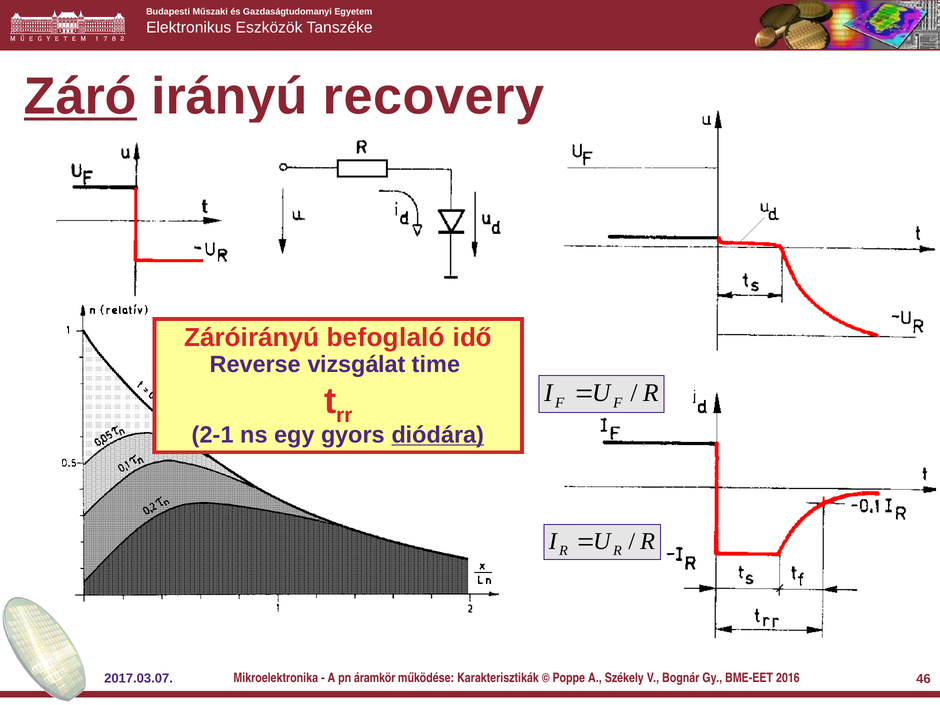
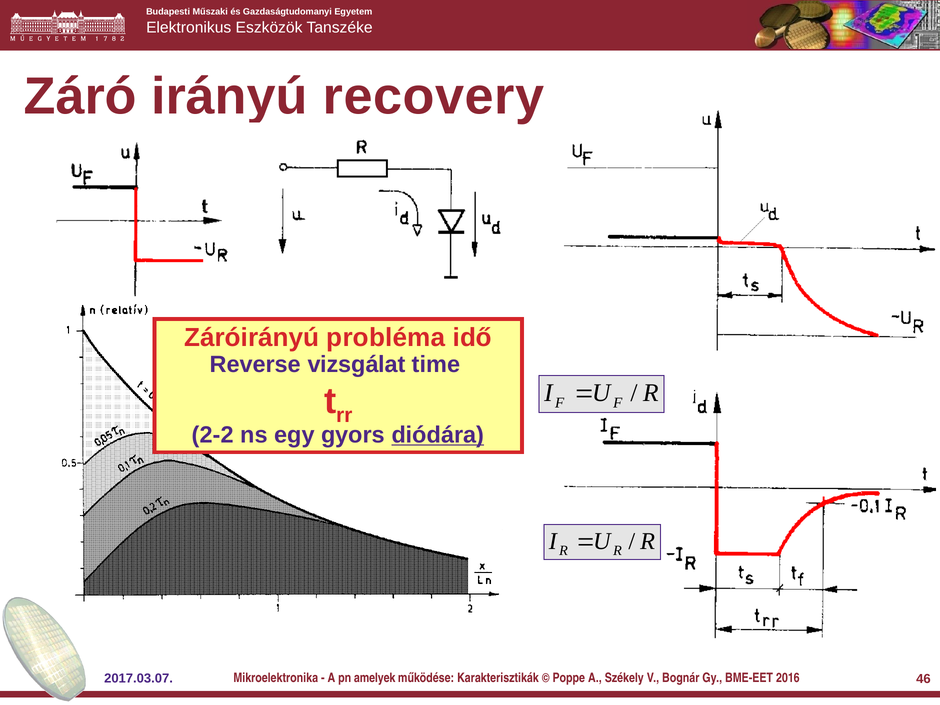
Záró underline: present -> none (80, 96)
befoglaló: befoglaló -> probléma (386, 338)
2-1: 2-1 -> 2-2 (213, 435)
áramkör: áramkör -> amelyek (375, 678)
